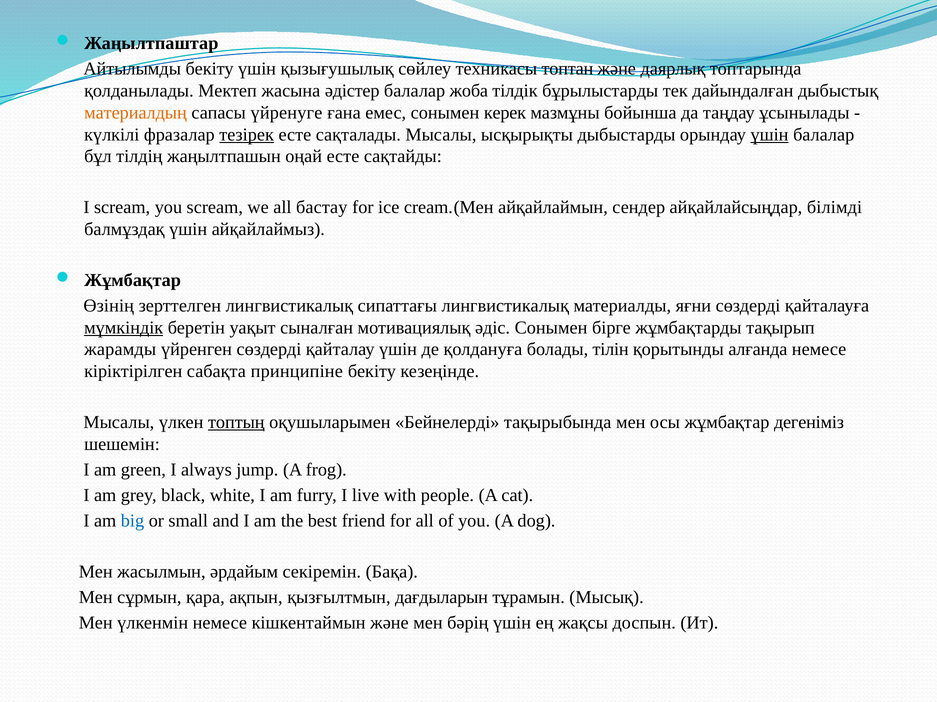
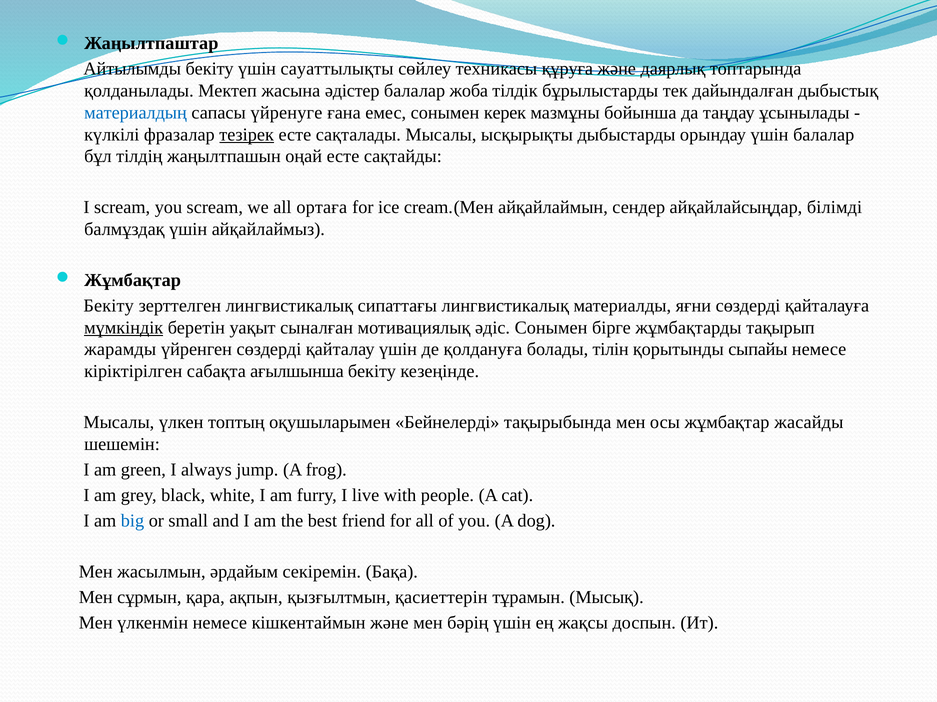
қызығушылық: қызығушылық -> сауаттылықты (337, 69)
топтан: топтан -> құруға (567, 69)
материалдың colour: orange -> blue (136, 113)
үшін underline: present -> none (770, 135)
бастау: бастау -> ортаға (322, 208)
Өзінің: Өзінің -> Бекіту (109, 306)
алғанда: алғанда -> сыпайы (758, 350)
принципіне: принципіне -> ағылшынша (297, 372)
топтың underline: present -> none (236, 423)
дегеніміз: дегеніміз -> жасайды (809, 423)
дағдыларын: дағдыларын -> қасиеттерін (441, 598)
